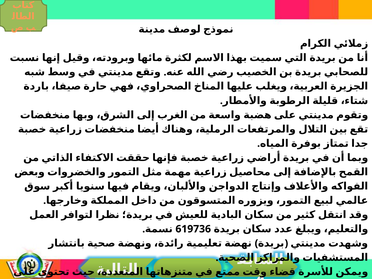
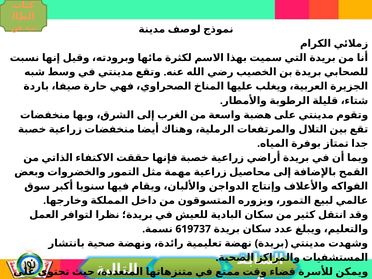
619736: 619736 -> 619737 (193, 229)
